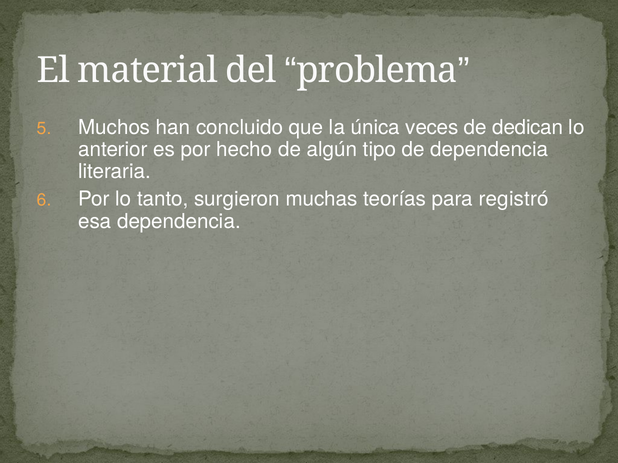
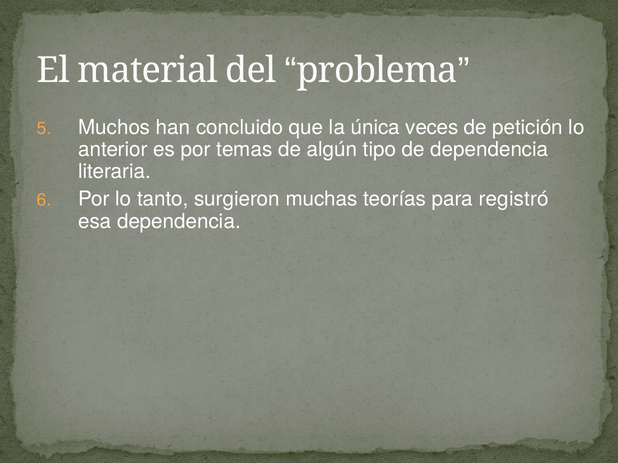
dedican: dedican -> petición (528, 127)
hecho: hecho -> temas (244, 150)
